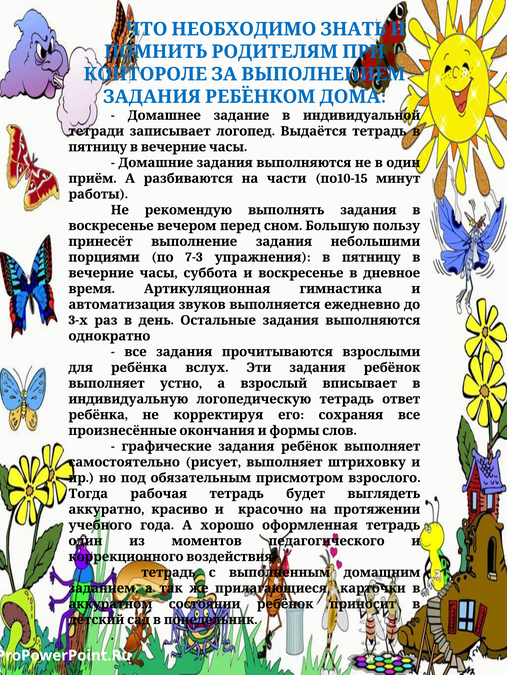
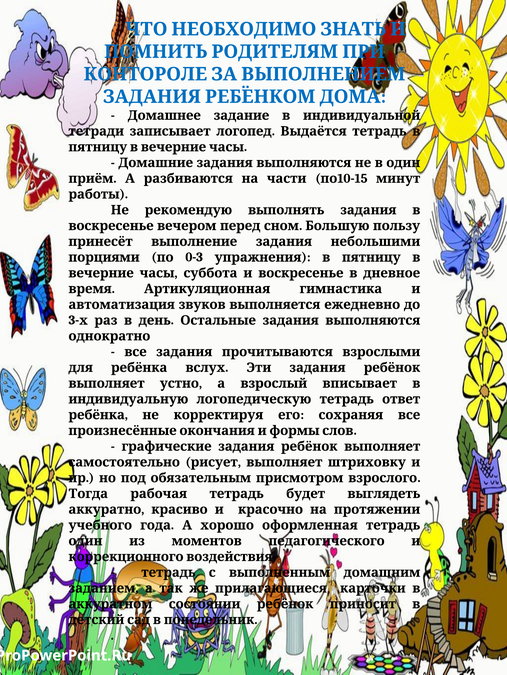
7-3: 7-3 -> 0-3 (194, 258)
